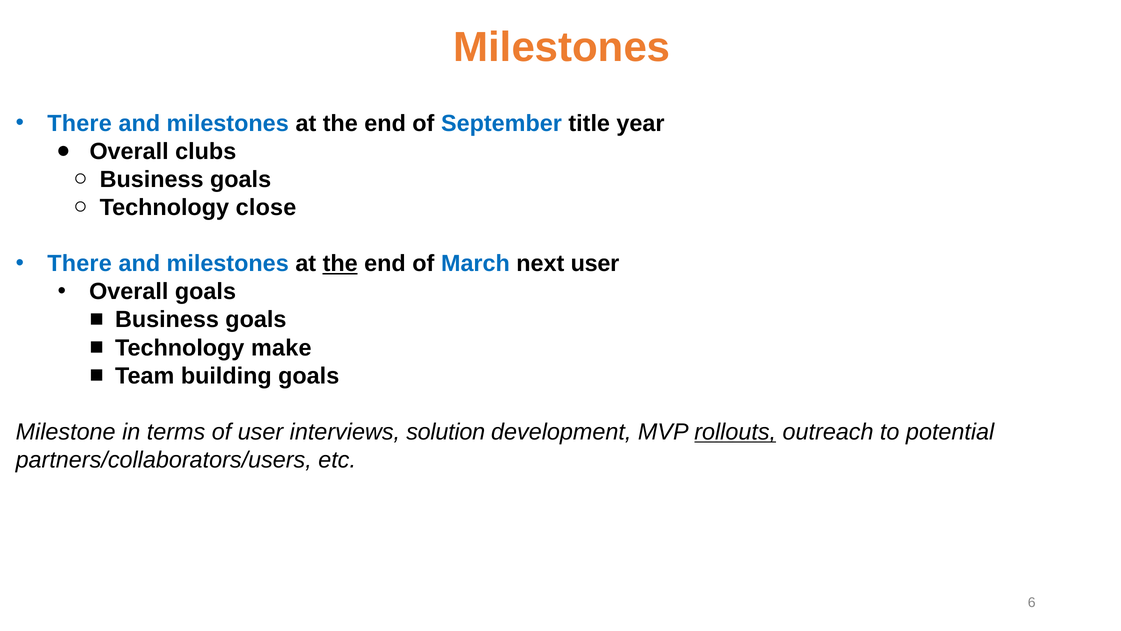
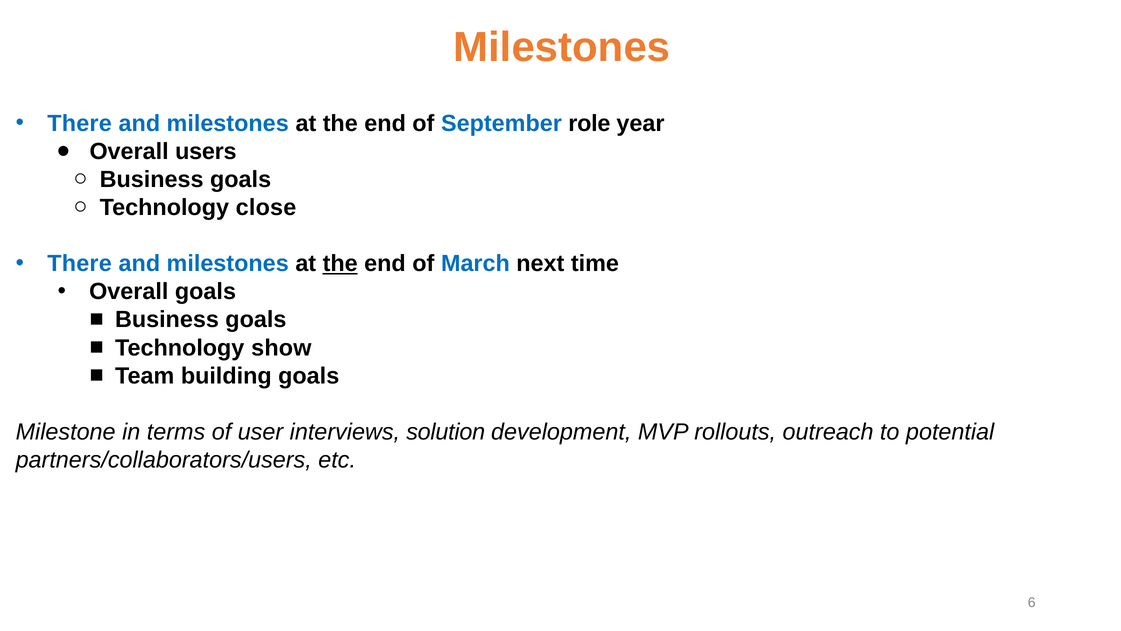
title: title -> role (589, 123)
clubs: clubs -> users (206, 151)
next user: user -> time (595, 263)
make: make -> show (281, 348)
rollouts underline: present -> none (735, 432)
